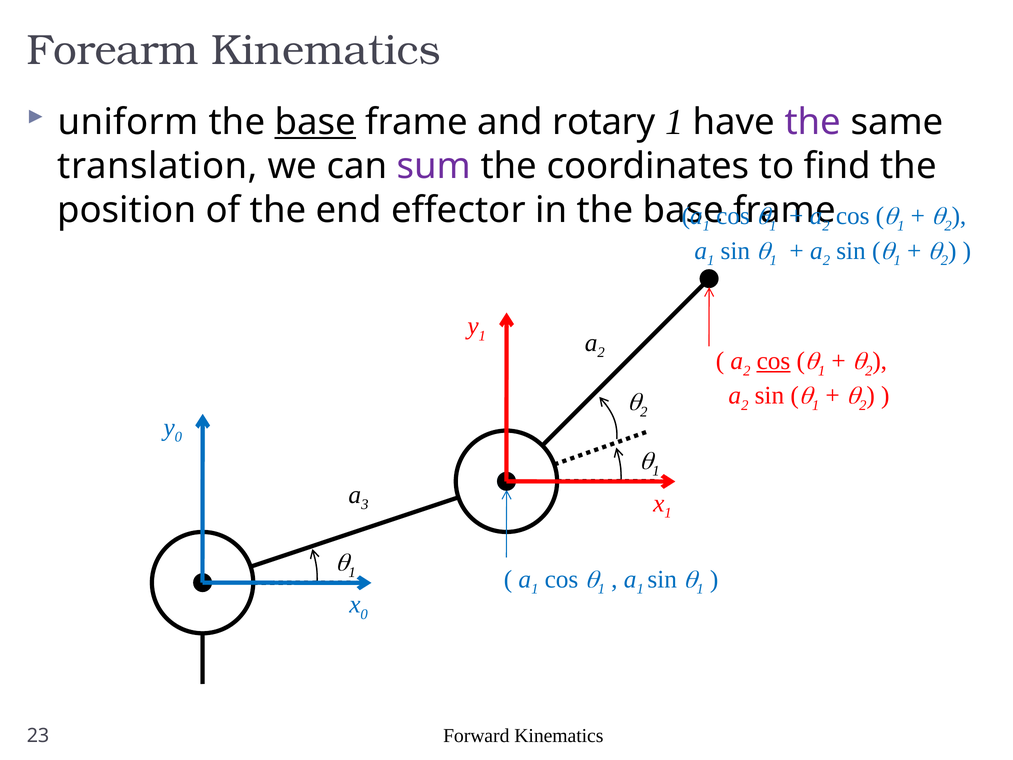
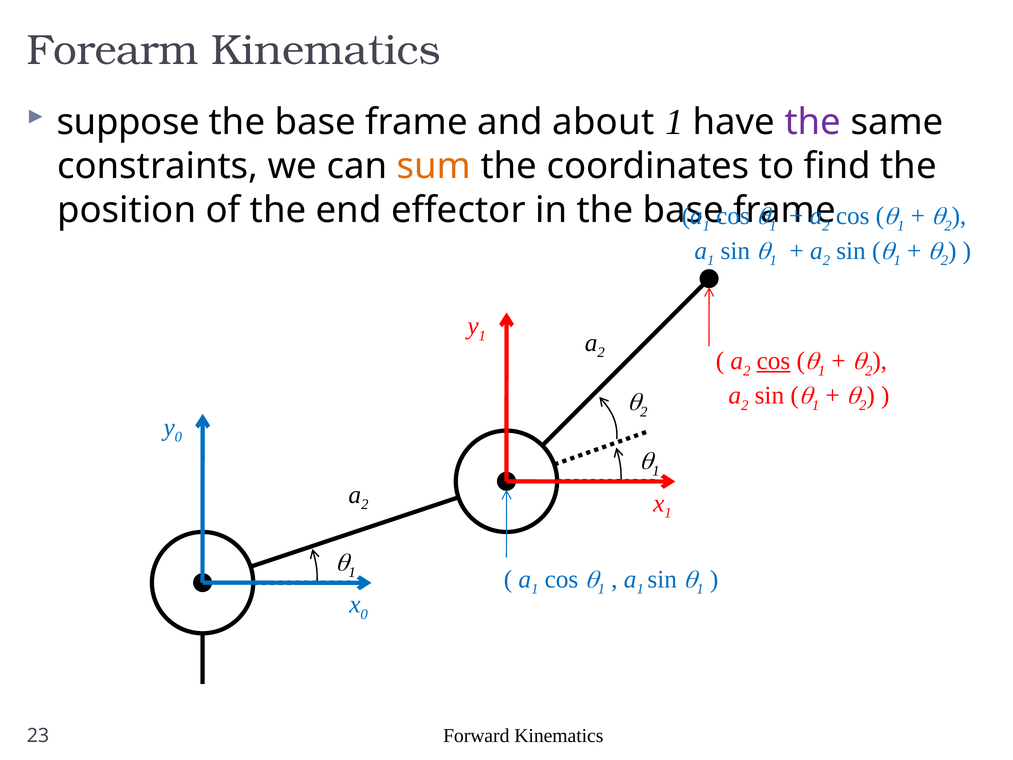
uniform: uniform -> suppose (128, 122)
base underline: present -> none (315, 122)
rotary: rotary -> about (603, 122)
translation: translation -> constraints (158, 166)
sum colour: purple -> orange (434, 166)
3: 3 -> 2 (365, 504)
